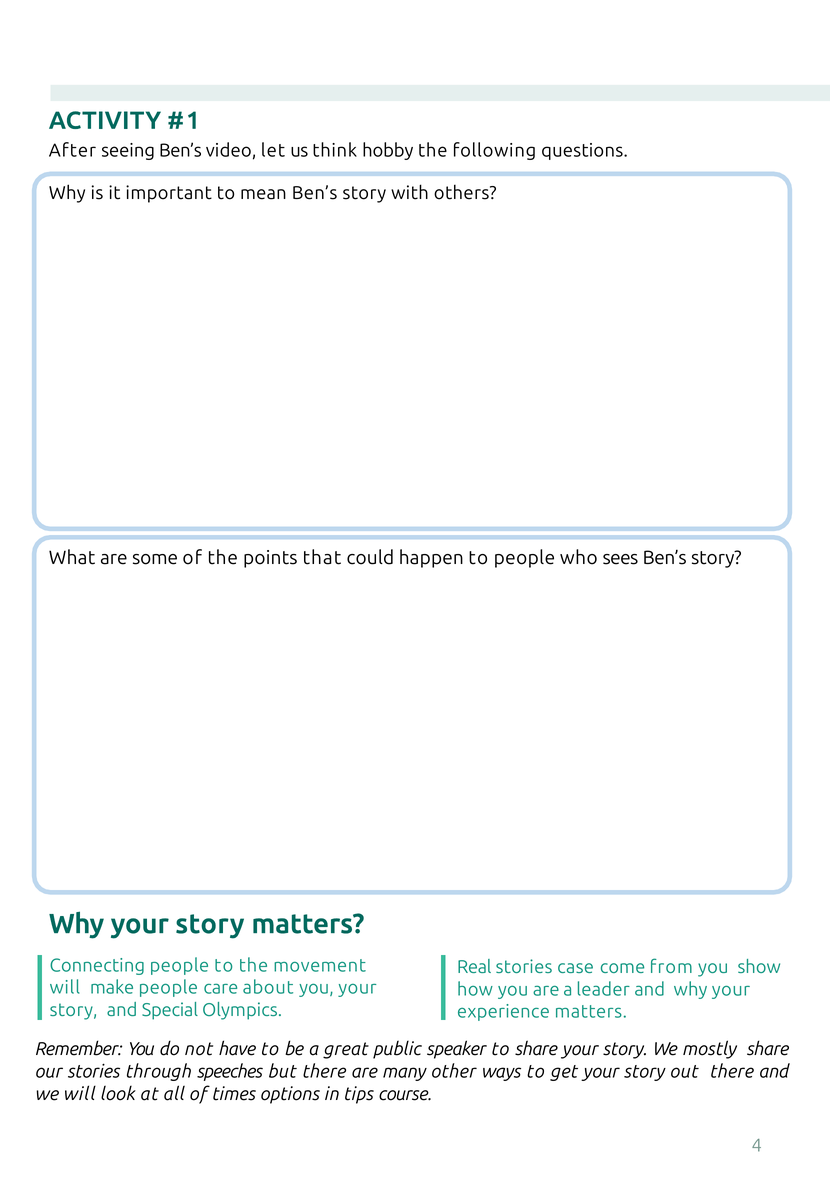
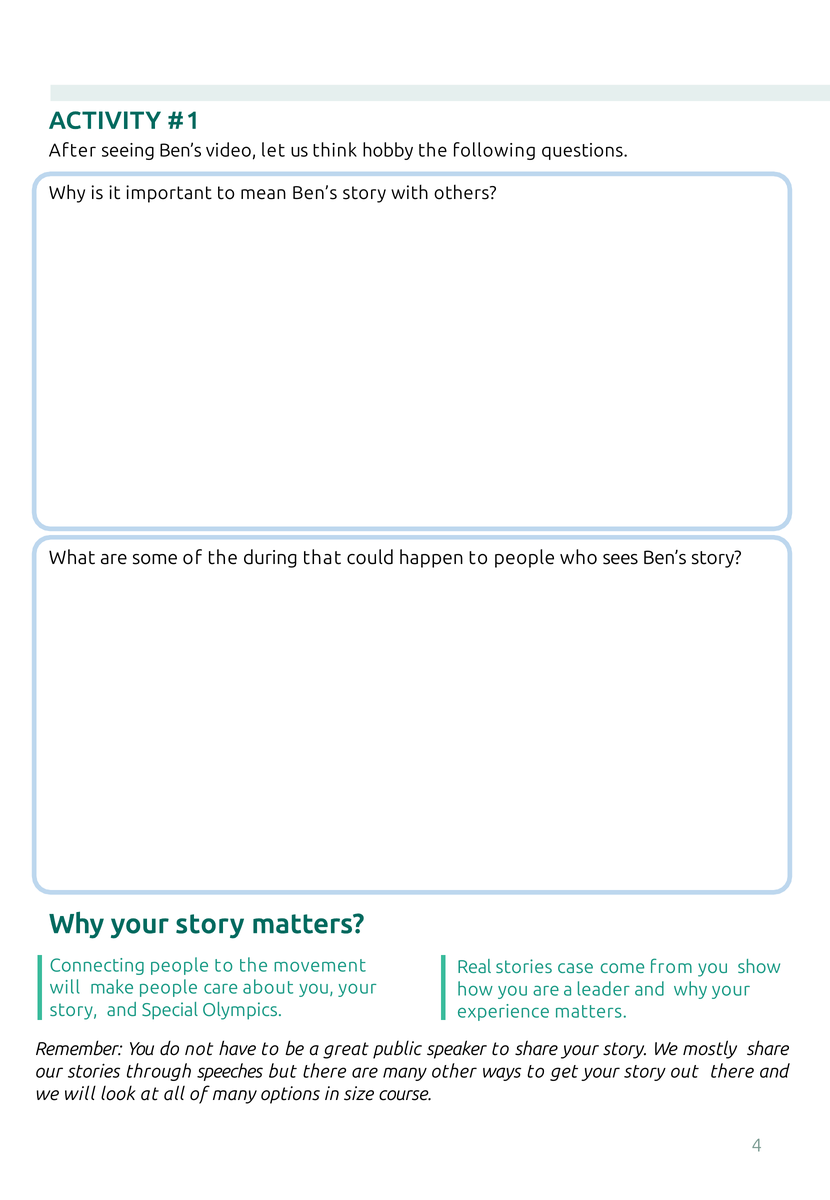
points: points -> during (271, 557)
of times: times -> many (234, 1093)
tips: tips -> size (359, 1093)
